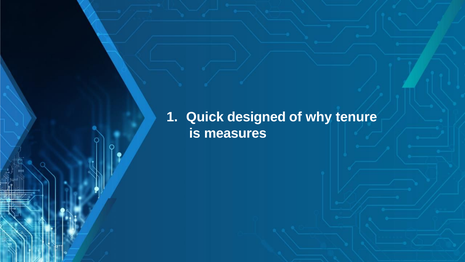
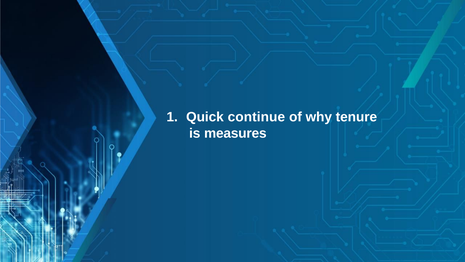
designed: designed -> continue (256, 117)
